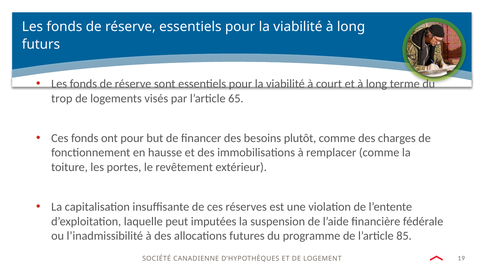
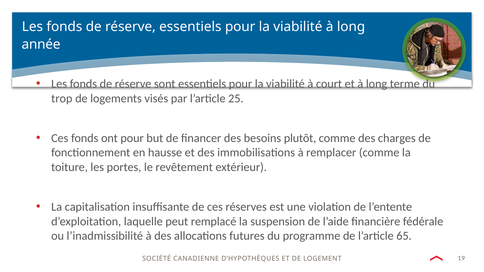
futurs: futurs -> année (41, 44)
65: 65 -> 25 (236, 99)
imputées: imputées -> remplacé (214, 222)
85: 85 -> 65 (404, 236)
